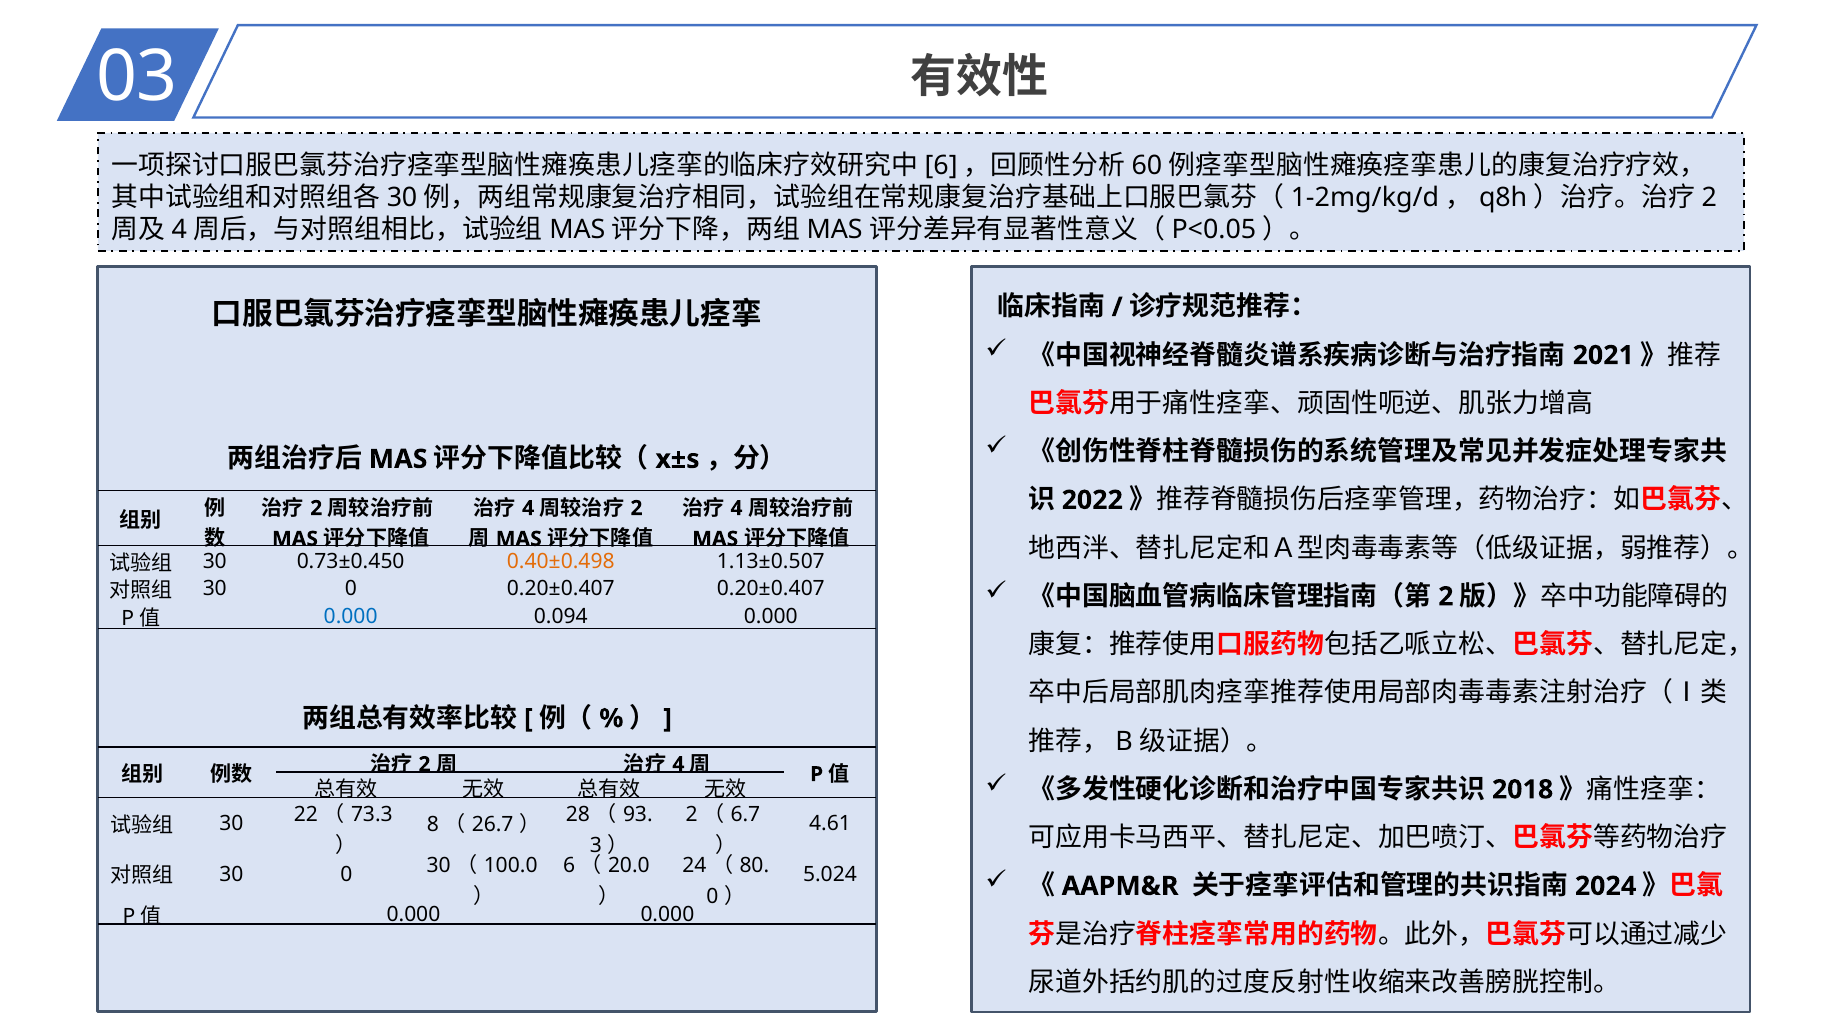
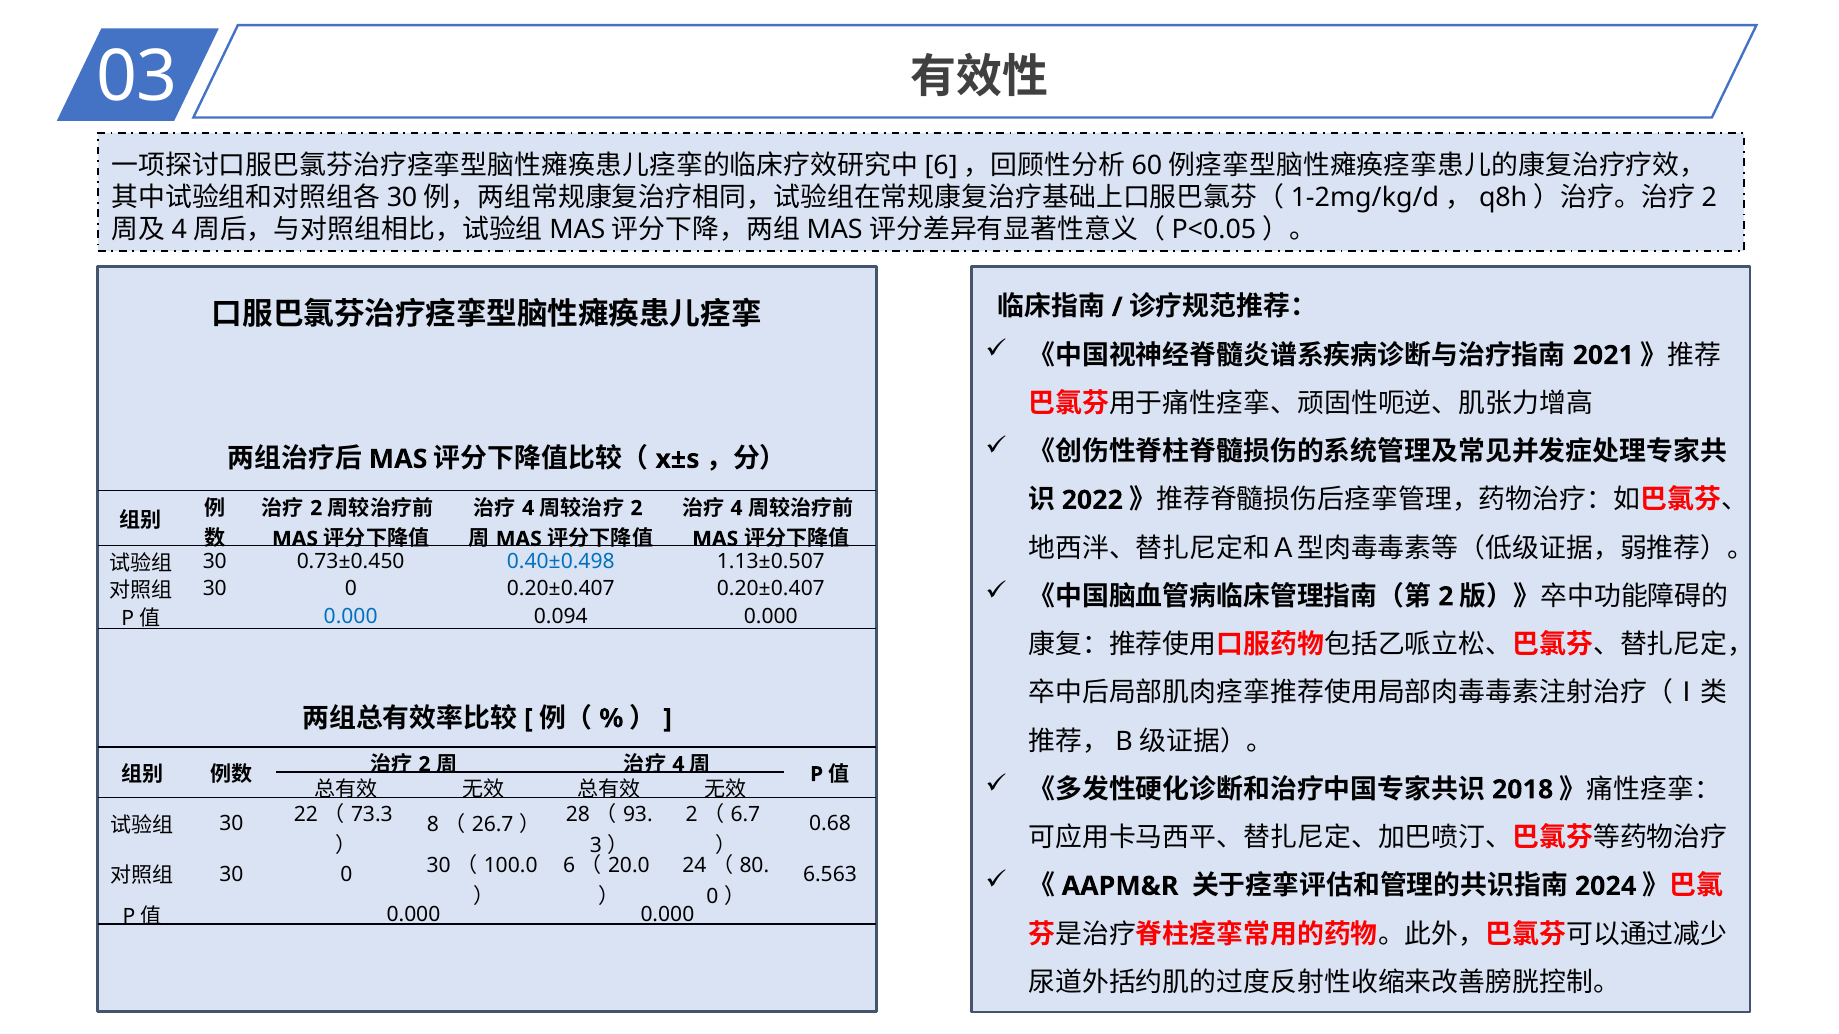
0.40±0.498 colour: orange -> blue (561, 561)
4.61: 4.61 -> 0.68 (830, 824)
5.024: 5.024 -> 6.563 (830, 875)
